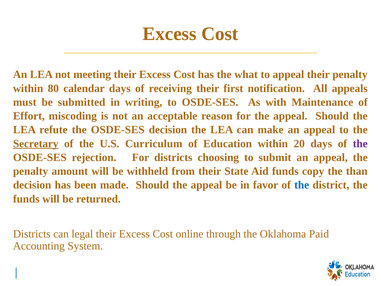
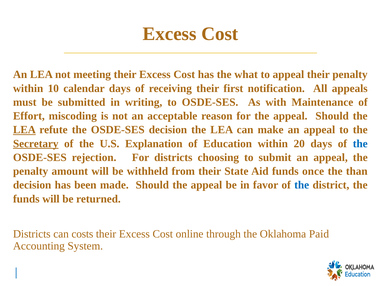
80: 80 -> 10 (53, 88)
LEA underline: none -> present (24, 130)
Curriculum: Curriculum -> Explanation (154, 143)
the colour: purple -> blue (360, 143)
copy: copy -> once (313, 171)
legal: legal -> costs (82, 234)
